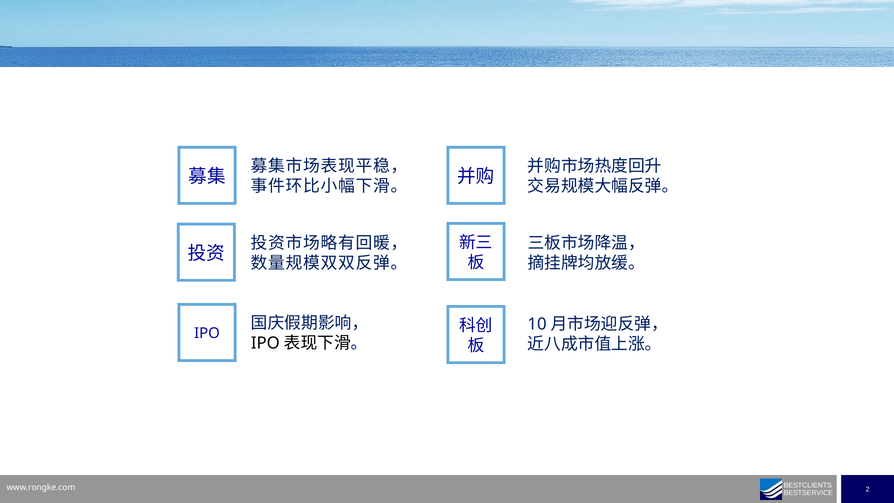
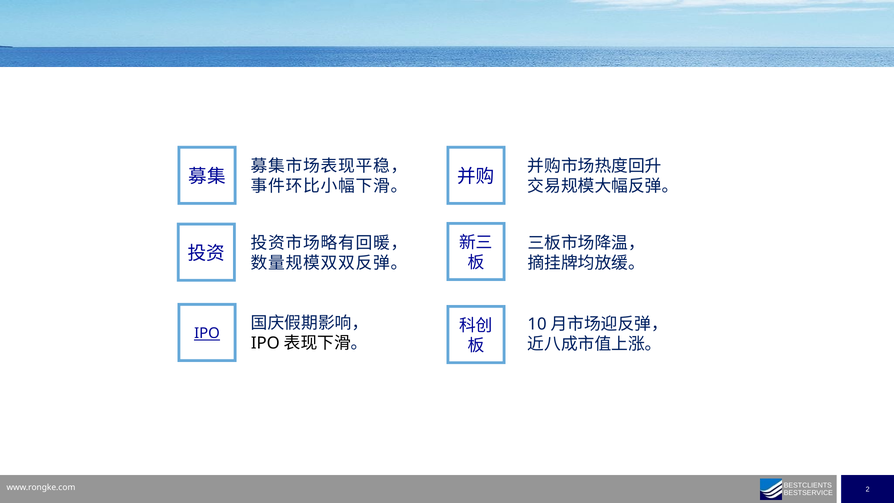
IPO underline: none -> present (207, 333)
